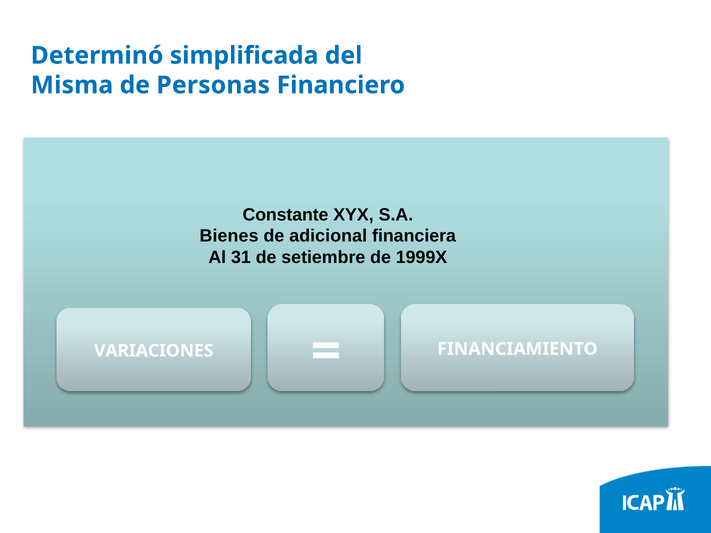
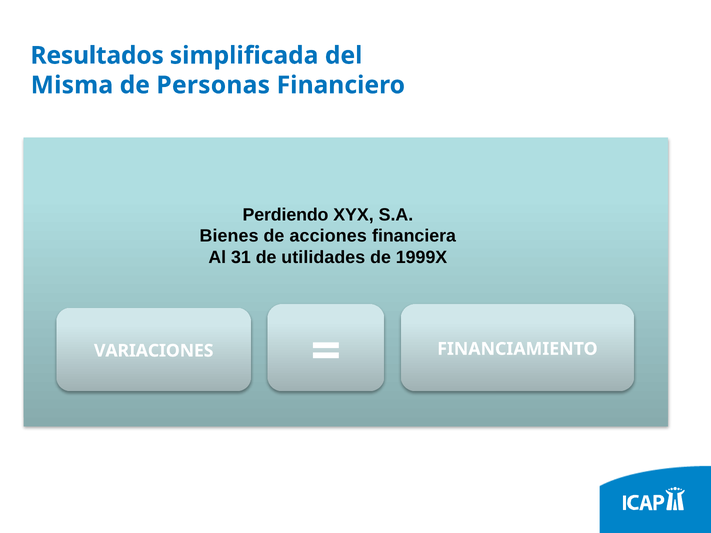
Determinó: Determinó -> Resultados (97, 56)
Constante: Constante -> Perdiendo (286, 215)
adicional: adicional -> acciones (328, 236)
setiembre: setiembre -> utilidades (323, 257)
